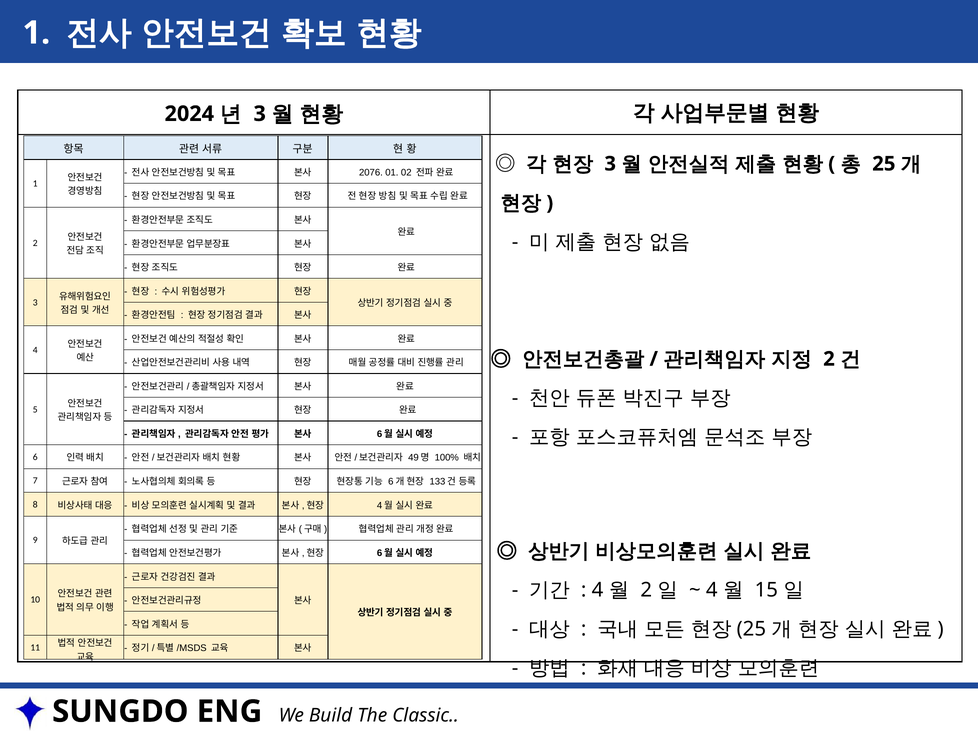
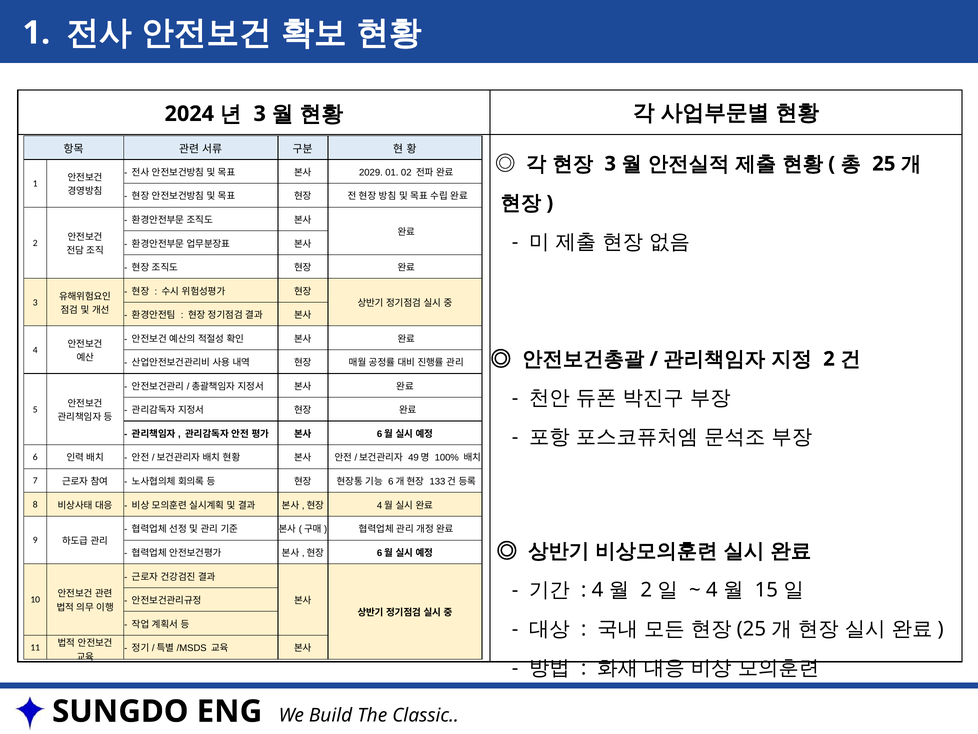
2076: 2076 -> 2029 (371, 172)
